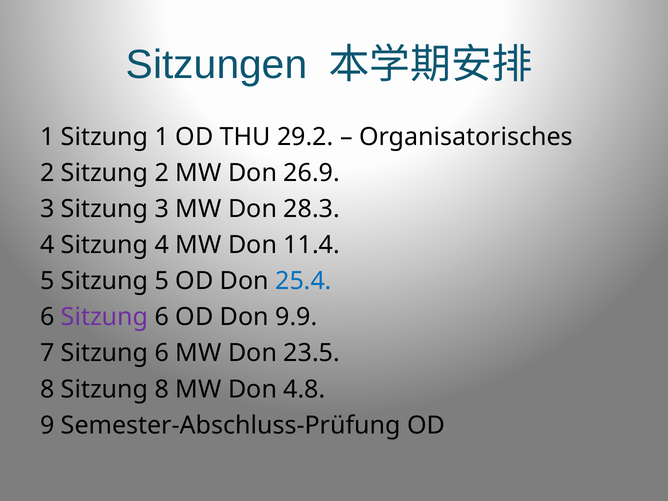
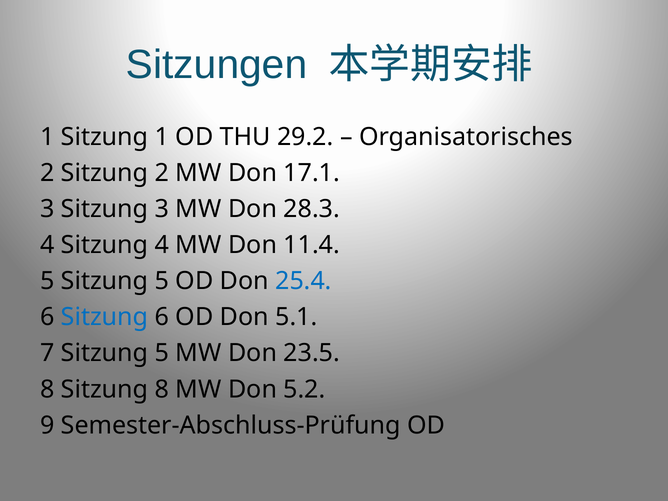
26.9: 26.9 -> 17.1 (312, 173)
Sitzung colour: purple -> blue (105, 317)
9.9: 9.9 -> 5.1 (296, 317)
7 Sitzung 6: 6 -> 5 (162, 353)
4.8: 4.8 -> 5.2 (304, 389)
